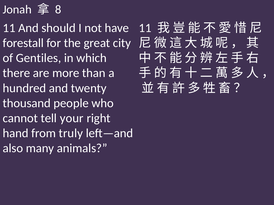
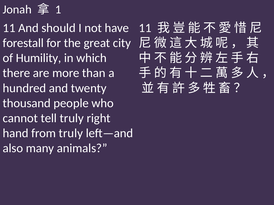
8: 8 -> 1 (58, 10)
Gentiles: Gentiles -> Humility (39, 58)
tell your: your -> truly (72, 118)
